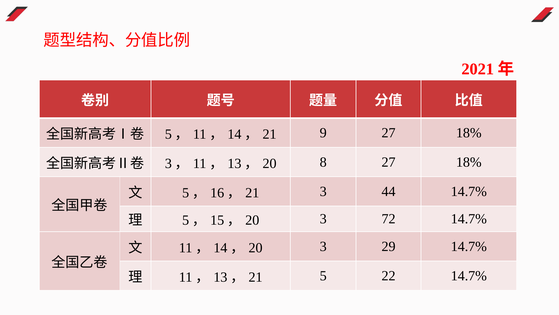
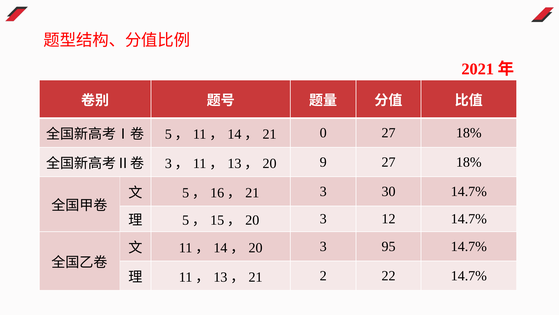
9: 9 -> 0 (323, 133)
8: 8 -> 9 (323, 162)
44: 44 -> 30 (389, 191)
72: 72 -> 12 (389, 219)
29: 29 -> 95 (389, 246)
5: 5 -> 2 (323, 275)
